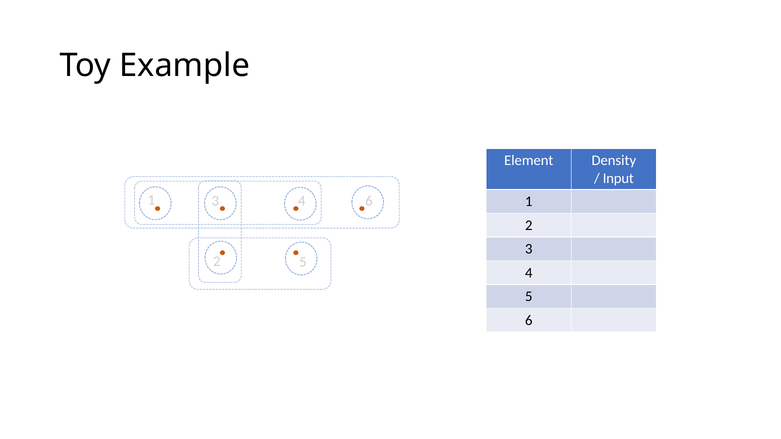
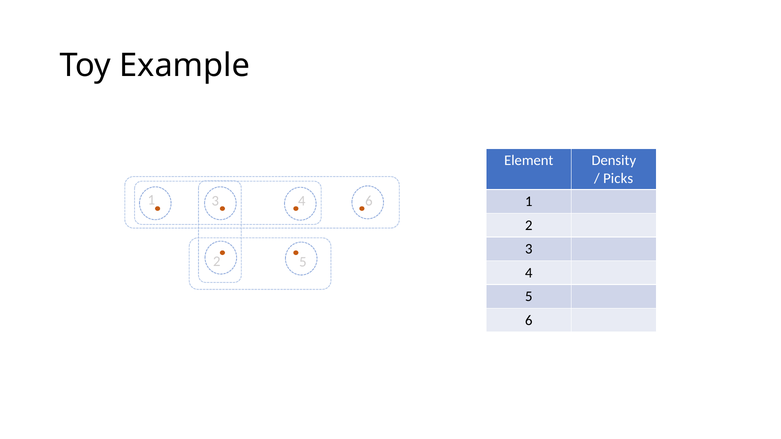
Input: Input -> Picks (618, 179)
